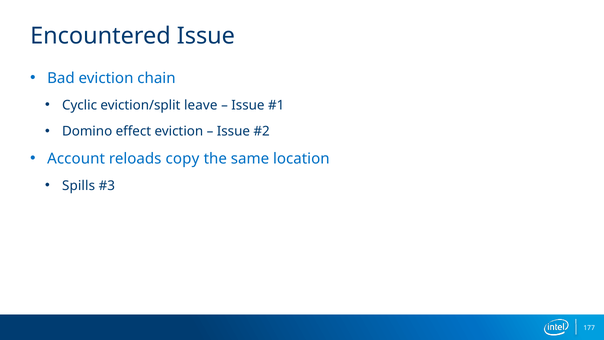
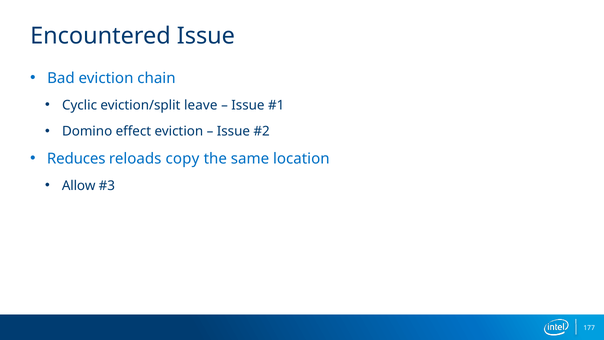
Account: Account -> Reduces (76, 159)
Spills: Spills -> Allow (79, 186)
